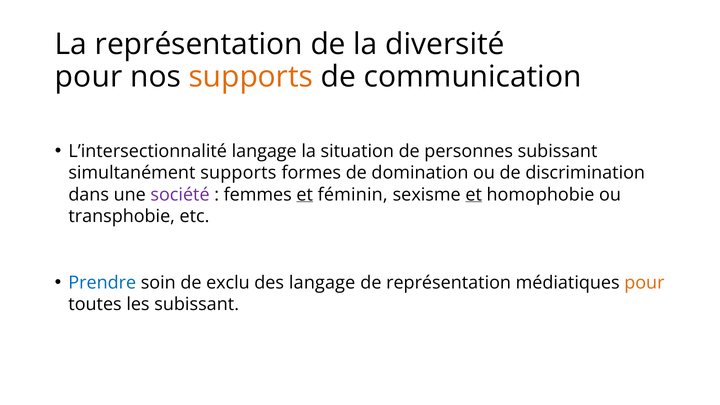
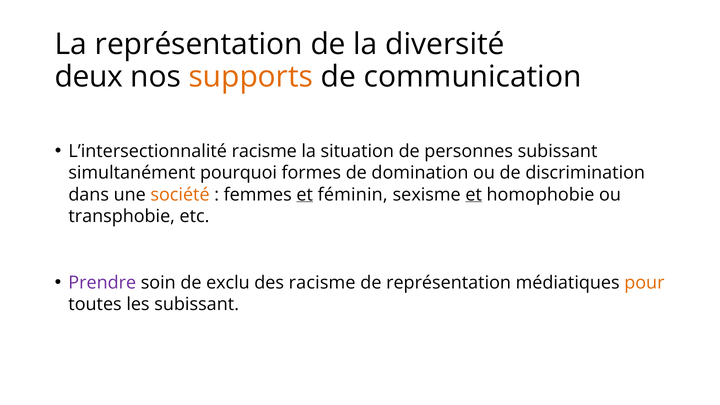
pour: pour -> deux (89, 77)
L’intersectionnalité langage: langage -> racisme (264, 151)
simultanément supports: supports -> pourquoi (239, 173)
société colour: purple -> orange (180, 195)
Prendre colour: blue -> purple (102, 283)
des langage: langage -> racisme (322, 283)
